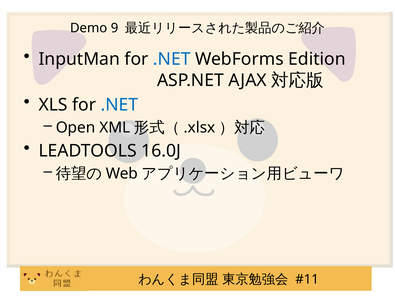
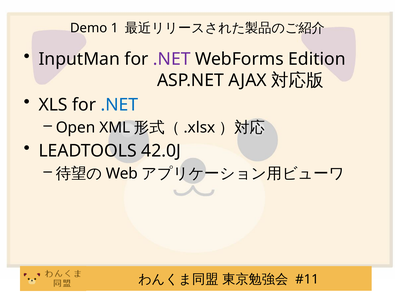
9: 9 -> 1 (115, 28)
.NET colour: blue -> purple (172, 59)
16.0J: 16.0J -> 42.0J (161, 151)
